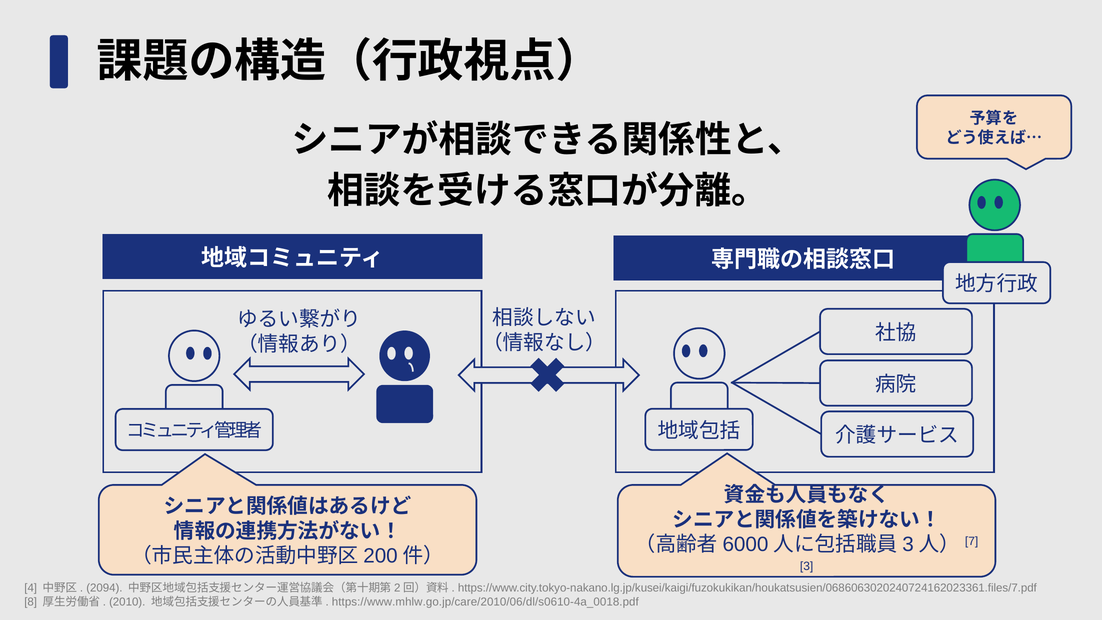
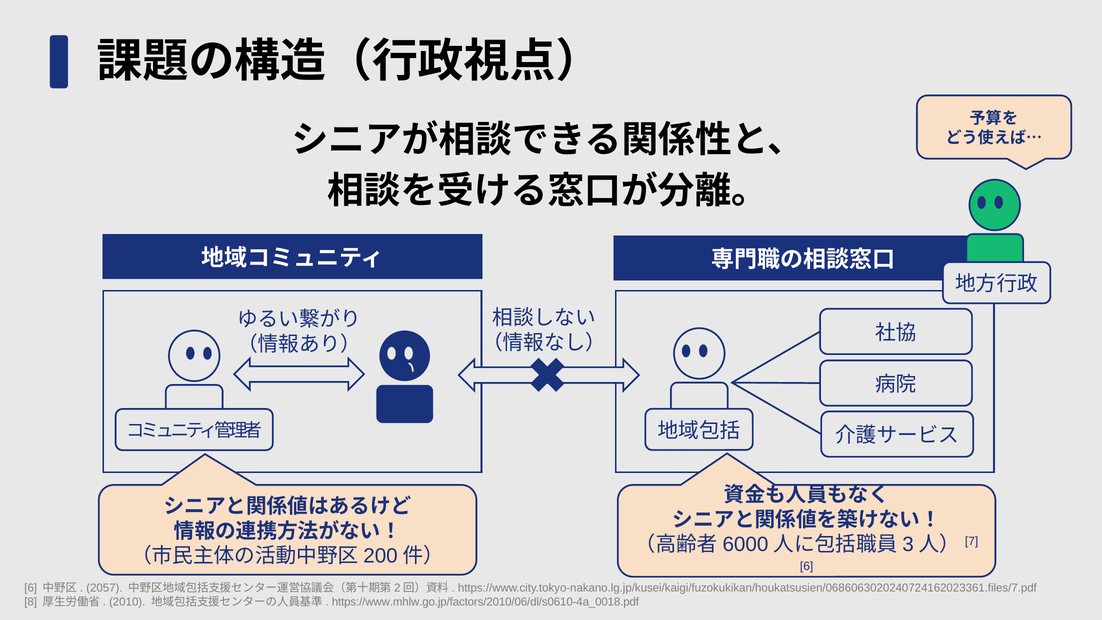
3: 3 -> 6 (807, 566)
4: 4 -> 6 (31, 588)
2094: 2094 -> 2057 (104, 588)
https://www.mhlw.go.jp/care/2010/06/dl/s0610-4a_0018.pdf: https://www.mhlw.go.jp/care/2010/06/dl/s0610-4a_0018.pdf -> https://www.mhlw.go.jp/factors/2010/06/dl/s0610-4a_0018.pdf (485, 602)
